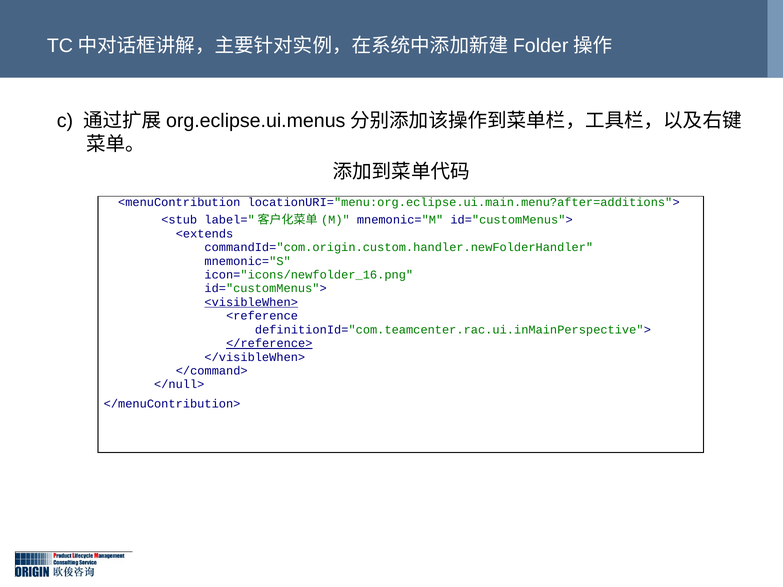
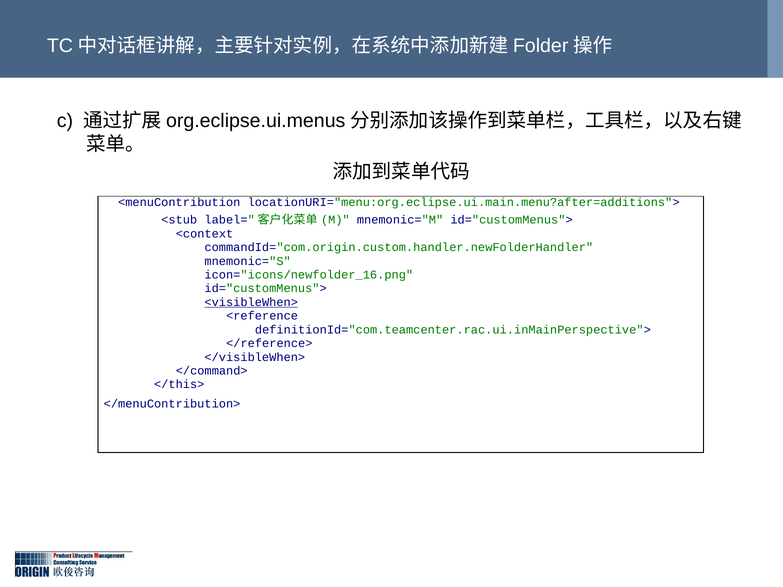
<extends: <extends -> <context (205, 234)
</reference> underline: present -> none (269, 344)
</null>: </null> -> </this> (179, 385)
